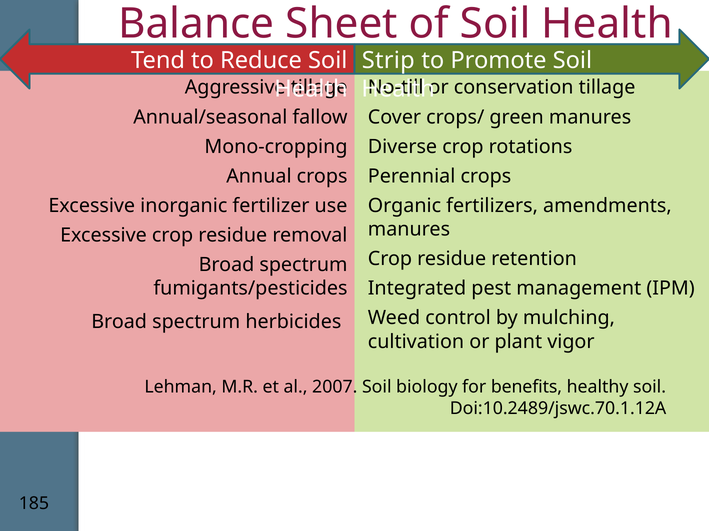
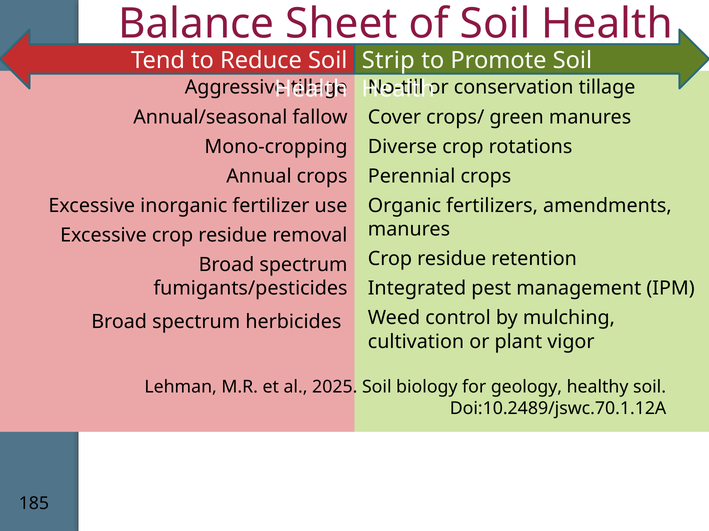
2007: 2007 -> 2025 (335, 388)
benefits: benefits -> geology (526, 388)
